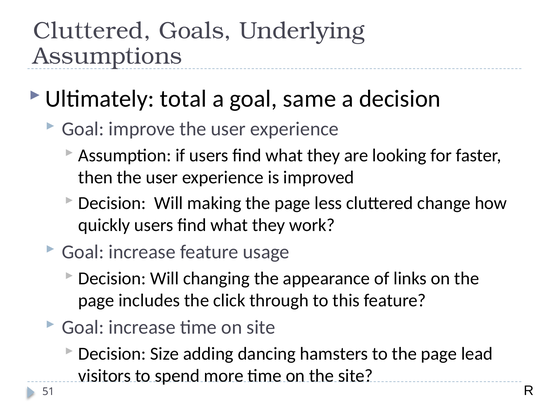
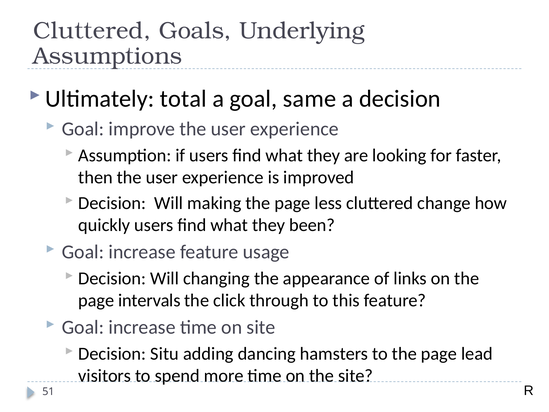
work: work -> been (312, 225)
includes: includes -> intervals (149, 300)
Size: Size -> Situ (165, 354)
